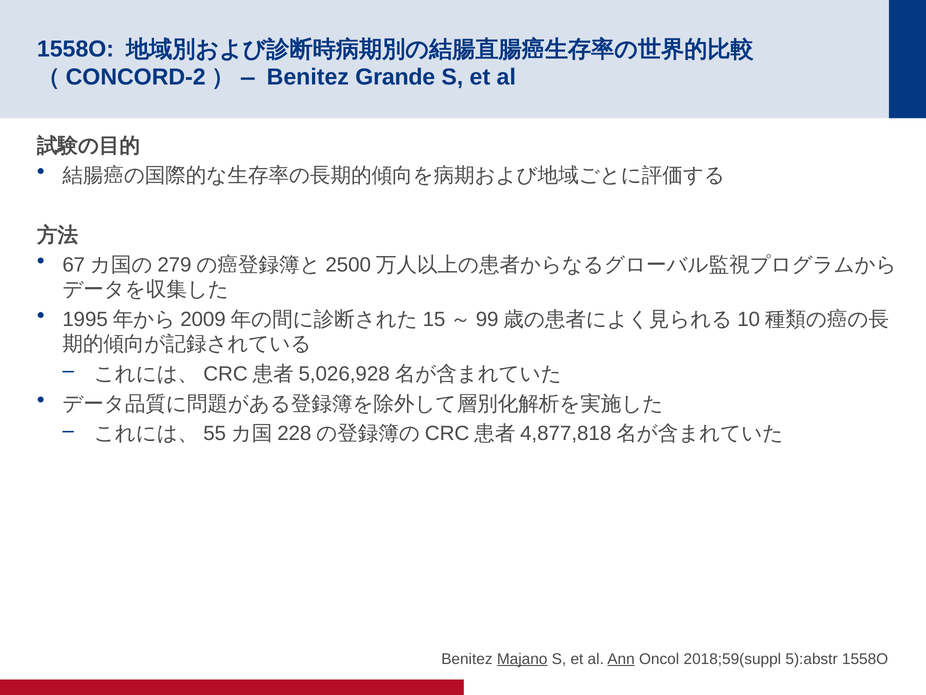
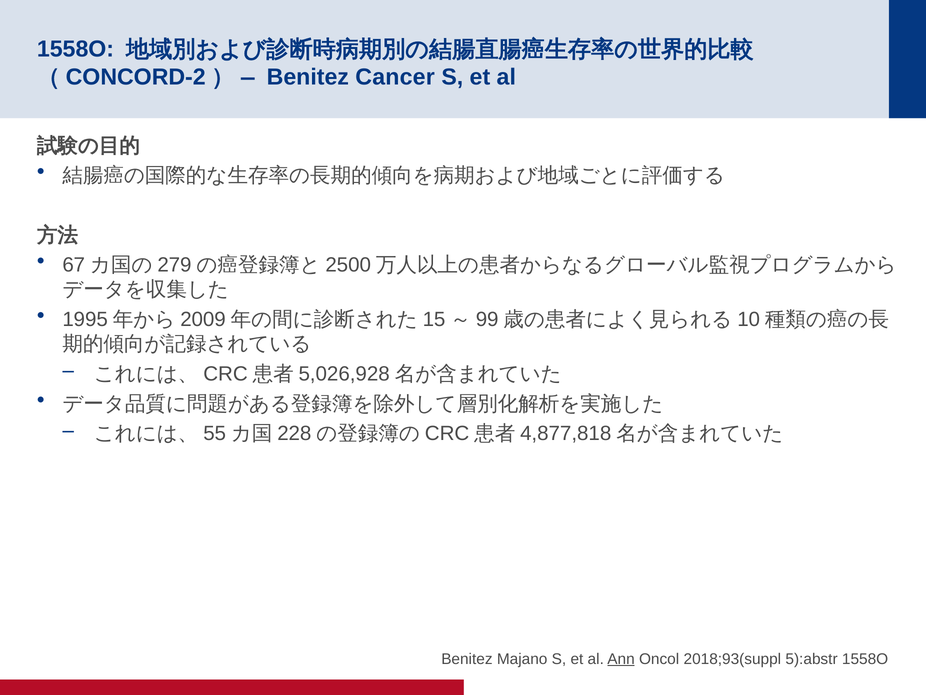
Grande: Grande -> Cancer (395, 77)
Majano underline: present -> none (522, 658)
2018;59(suppl: 2018;59(suppl -> 2018;93(suppl (732, 658)
